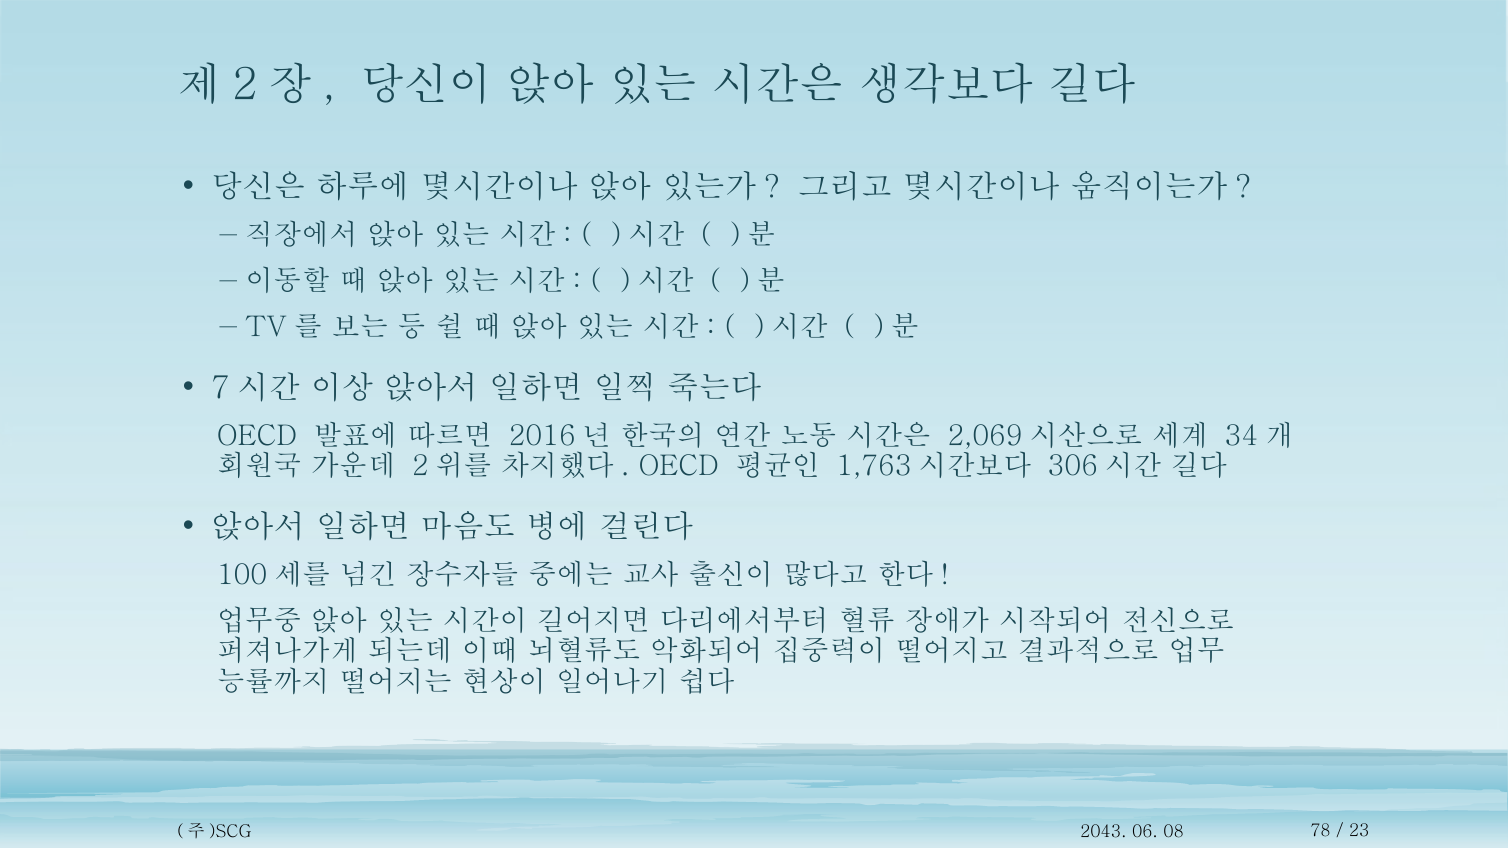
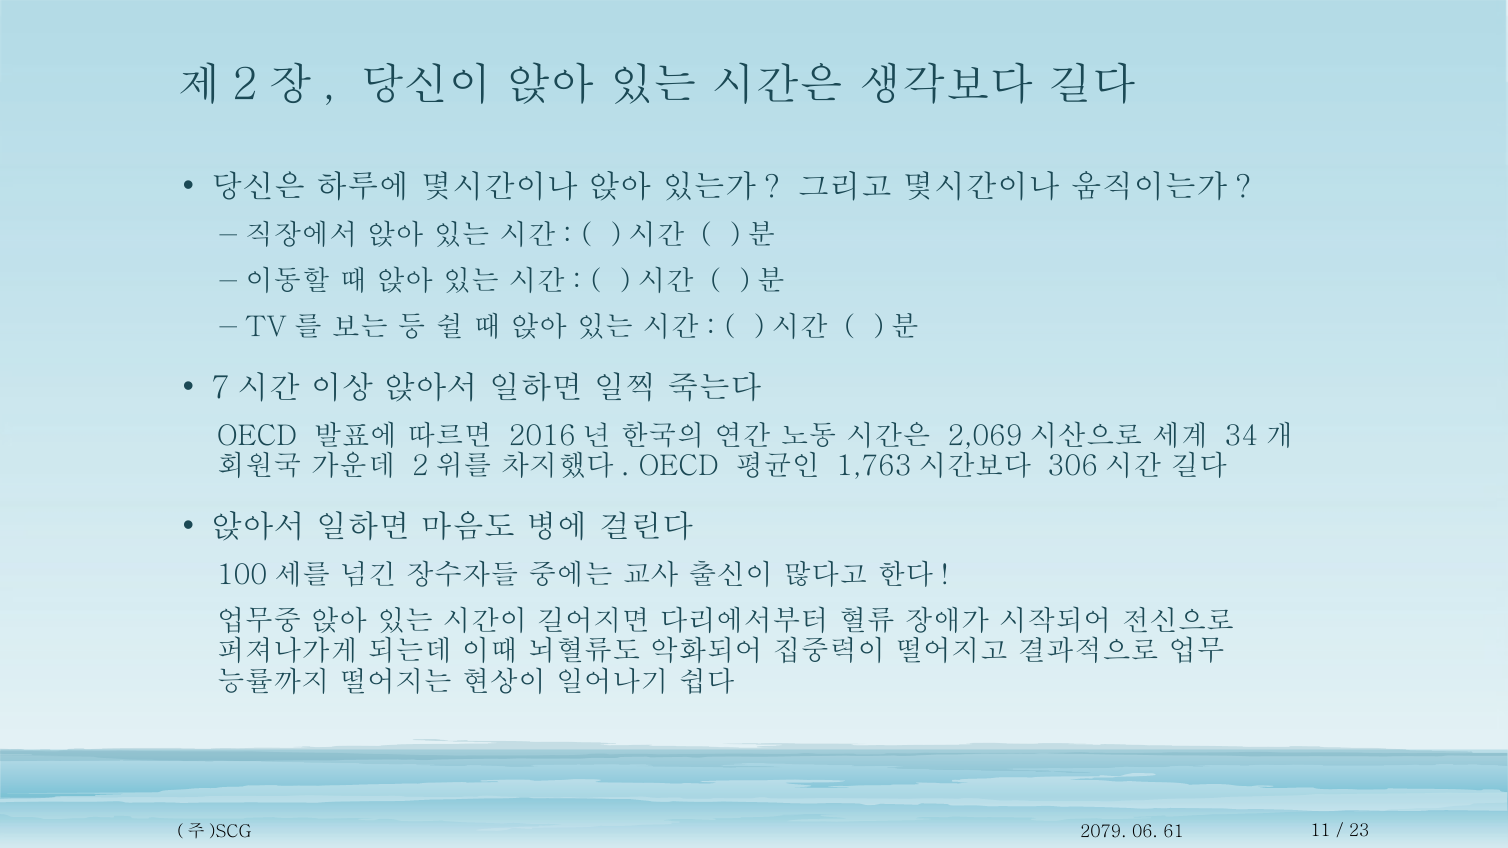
2043: 2043 -> 2079 (1103, 832)
08: 08 -> 61 (1174, 832)
78: 78 -> 11 (1321, 831)
